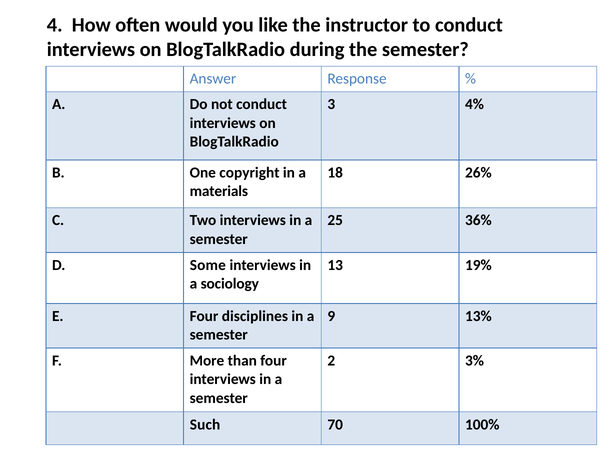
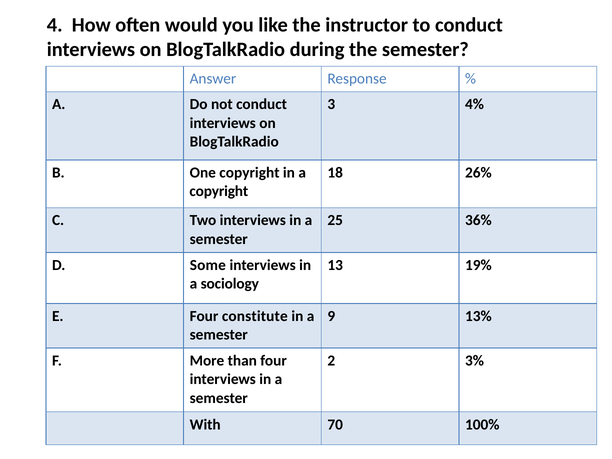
materials: materials -> copyright (219, 191)
disciplines: disciplines -> constitute (255, 316)
Such: Such -> With (205, 424)
